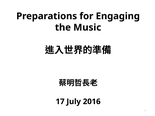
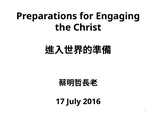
Music: Music -> Christ (87, 28)
